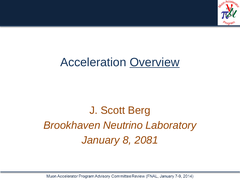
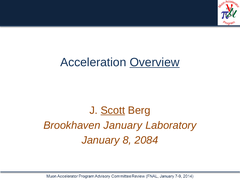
Scott underline: none -> present (113, 110)
Brookhaven Neutrino: Neutrino -> January (123, 125)
2081: 2081 -> 2084 (146, 140)
